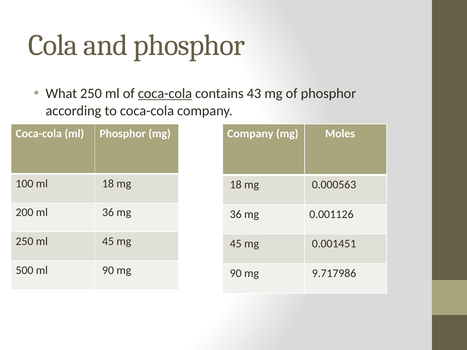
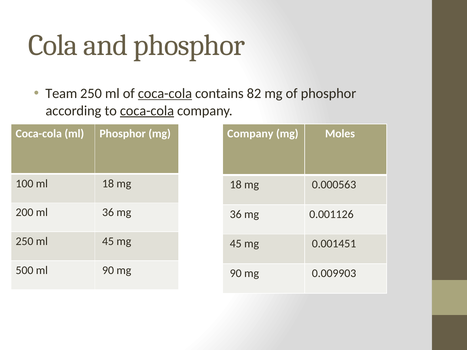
What: What -> Team (61, 94)
43: 43 -> 82 (254, 94)
coca-cola underline: none -> present (147, 111)
9.717986: 9.717986 -> 0.009903 (334, 273)
